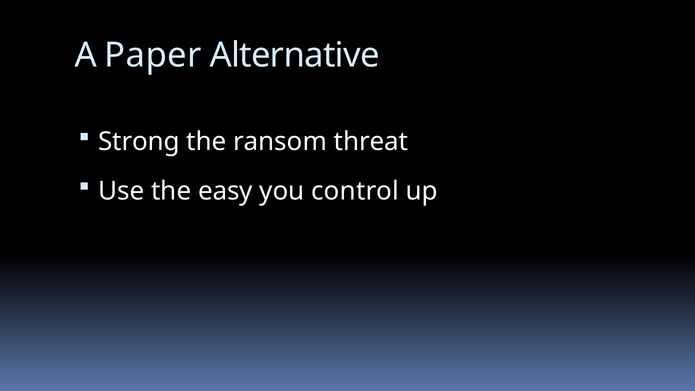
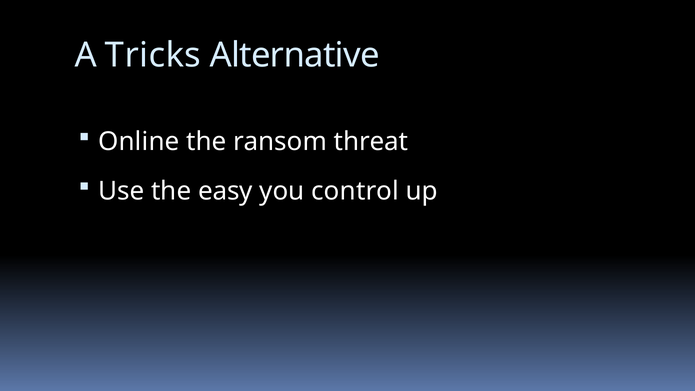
Paper: Paper -> Tricks (153, 55)
Strong: Strong -> Online (139, 142)
